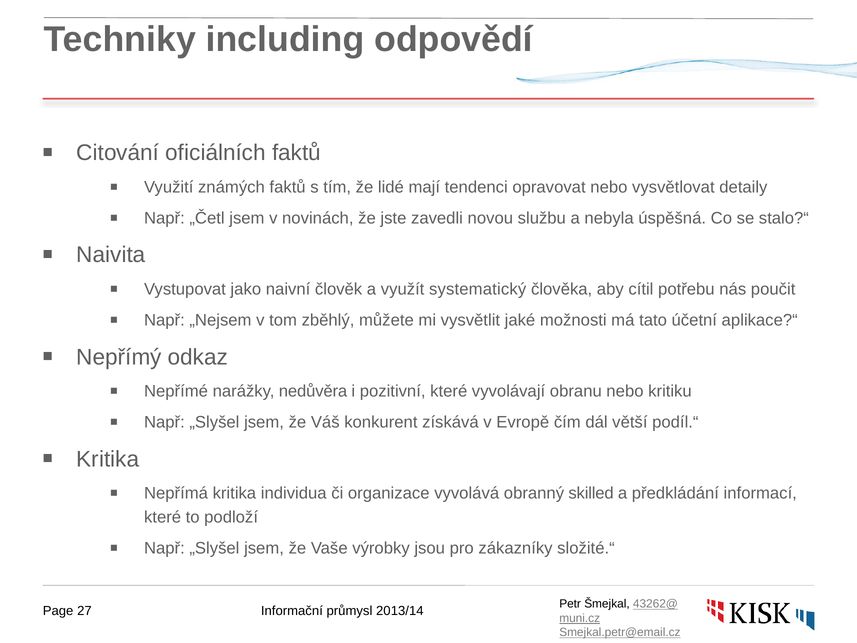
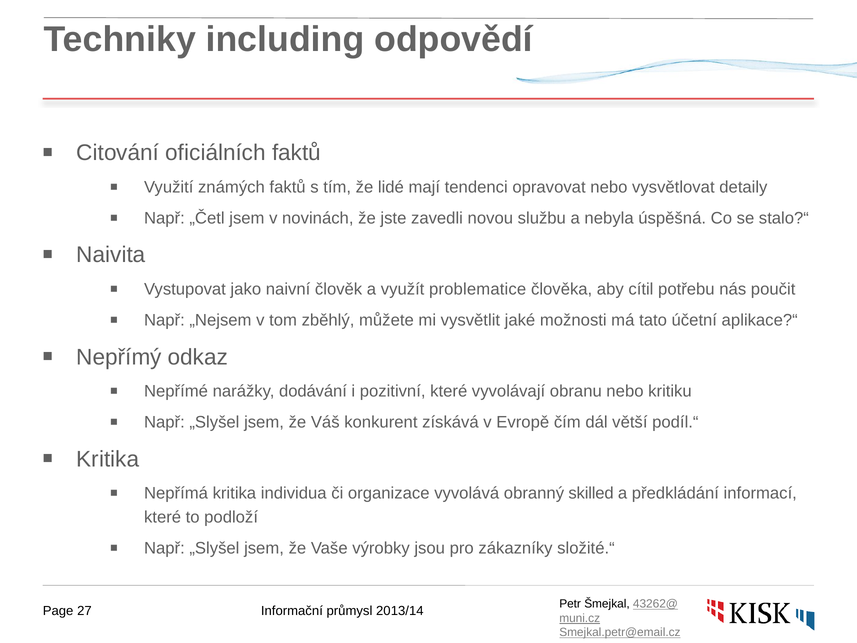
systematický: systematický -> problematice (478, 289)
nedůvěra: nedůvěra -> dodávání (313, 391)
